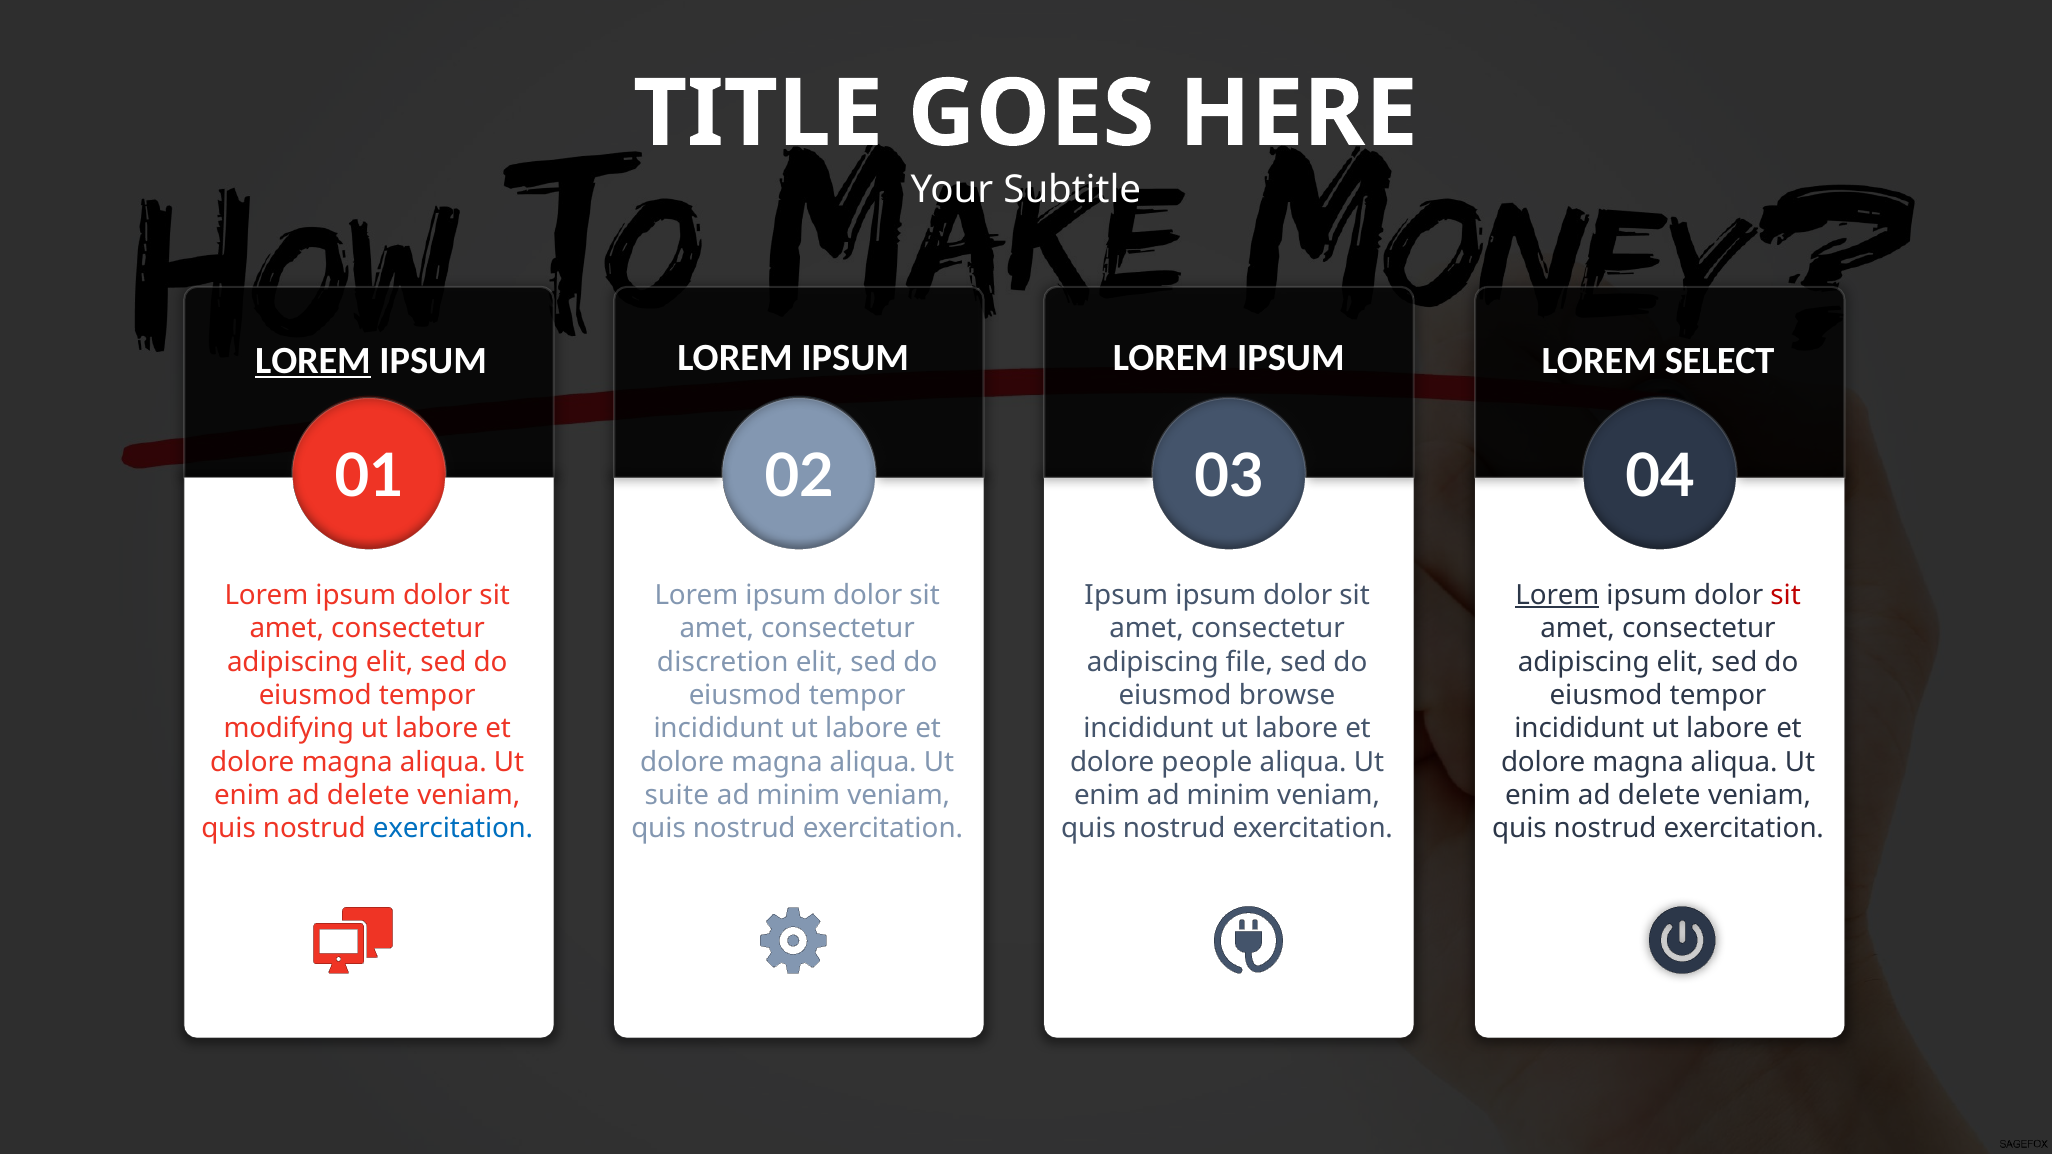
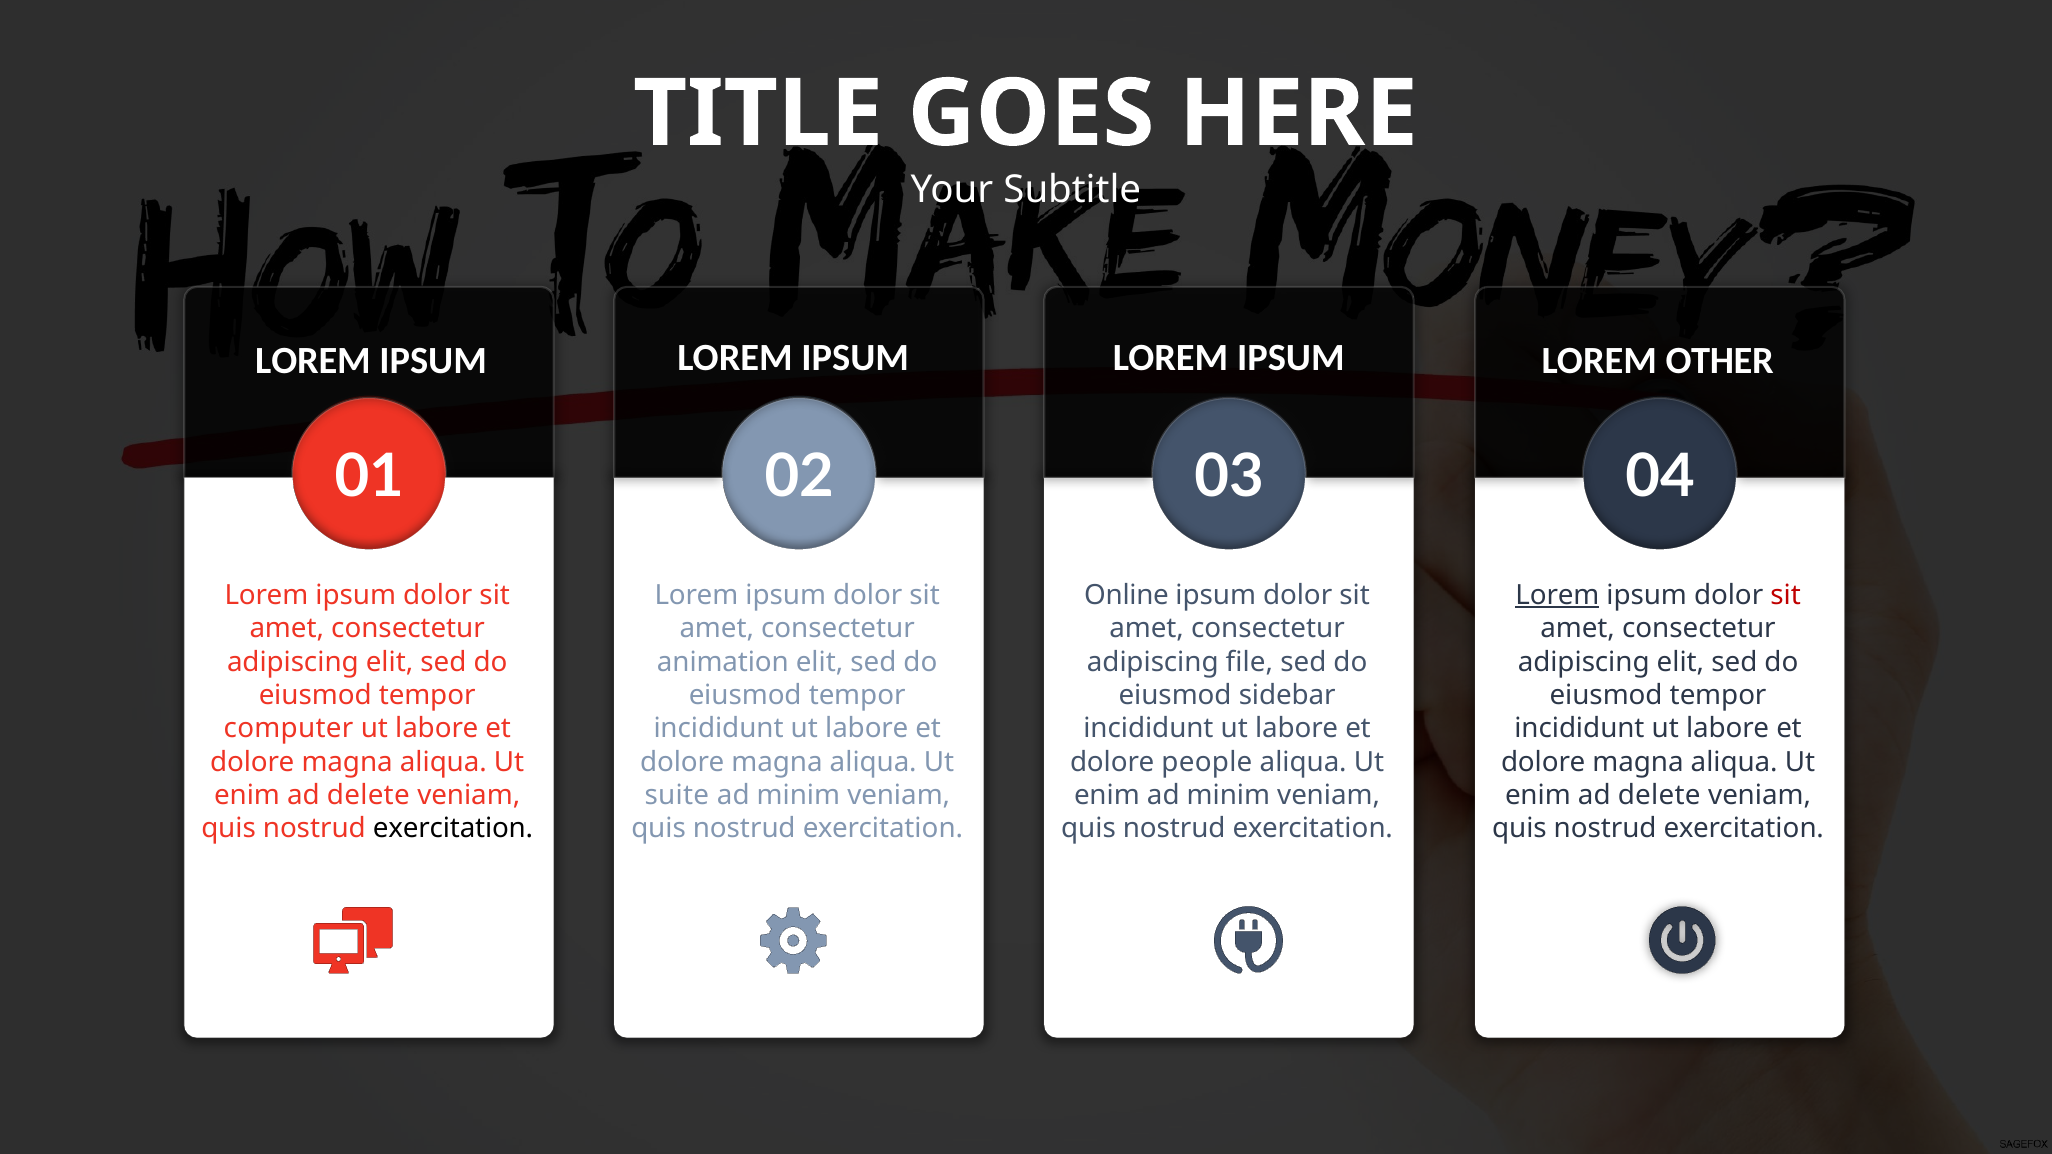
SELECT: SELECT -> OTHER (1720, 360)
LOREM underline: present -> none (313, 361)
Ipsum: Ipsum -> Online (1127, 595)
discretion: discretion -> animation (723, 662)
browse: browse -> sidebar (1287, 695)
modifying: modifying -> computer (288, 729)
exercitation colour: blue -> black (453, 829)
